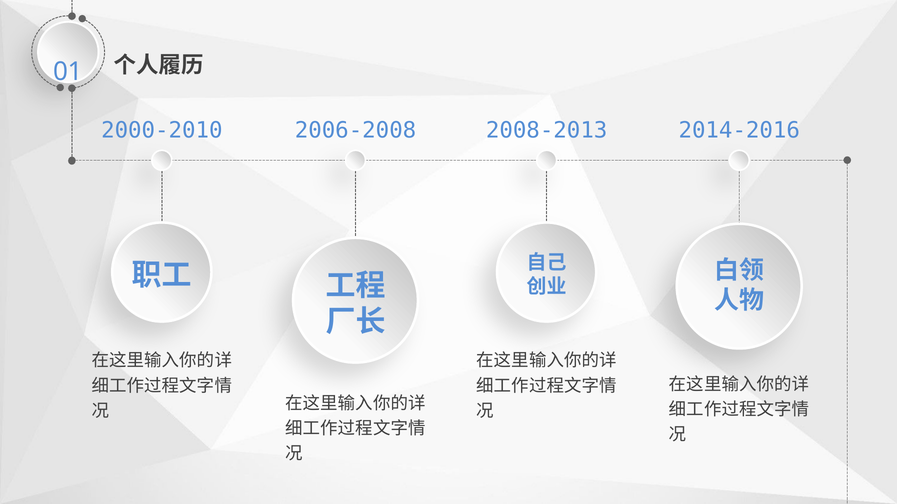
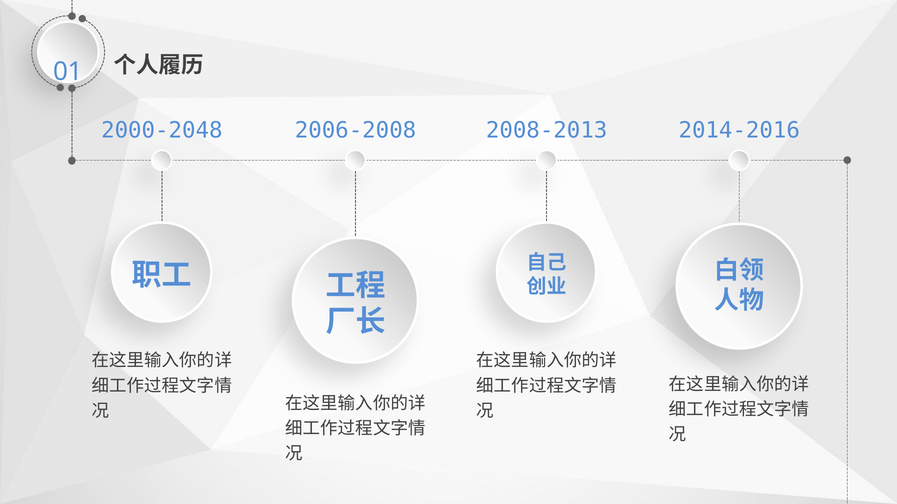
2000-2010: 2000-2010 -> 2000-2048 (162, 130)
